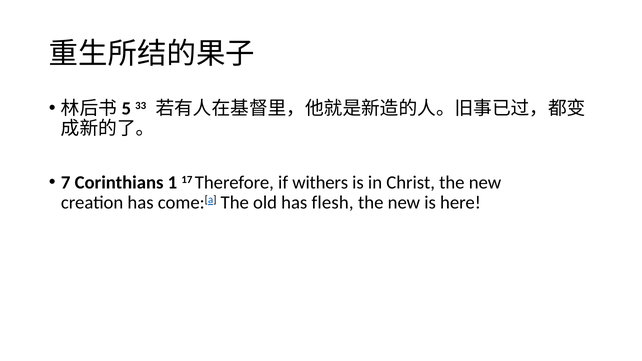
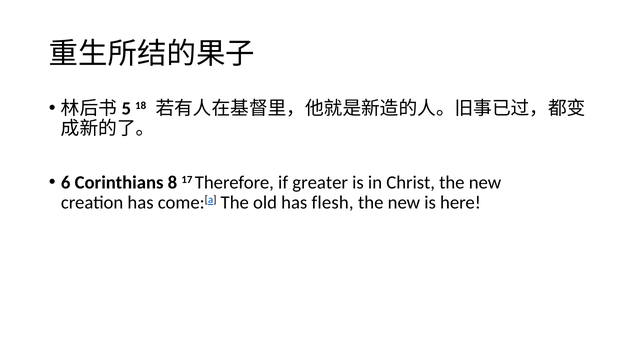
33: 33 -> 18 (141, 106)
7: 7 -> 6 (66, 183)
1: 1 -> 8 (172, 183)
withers: withers -> greater (320, 183)
